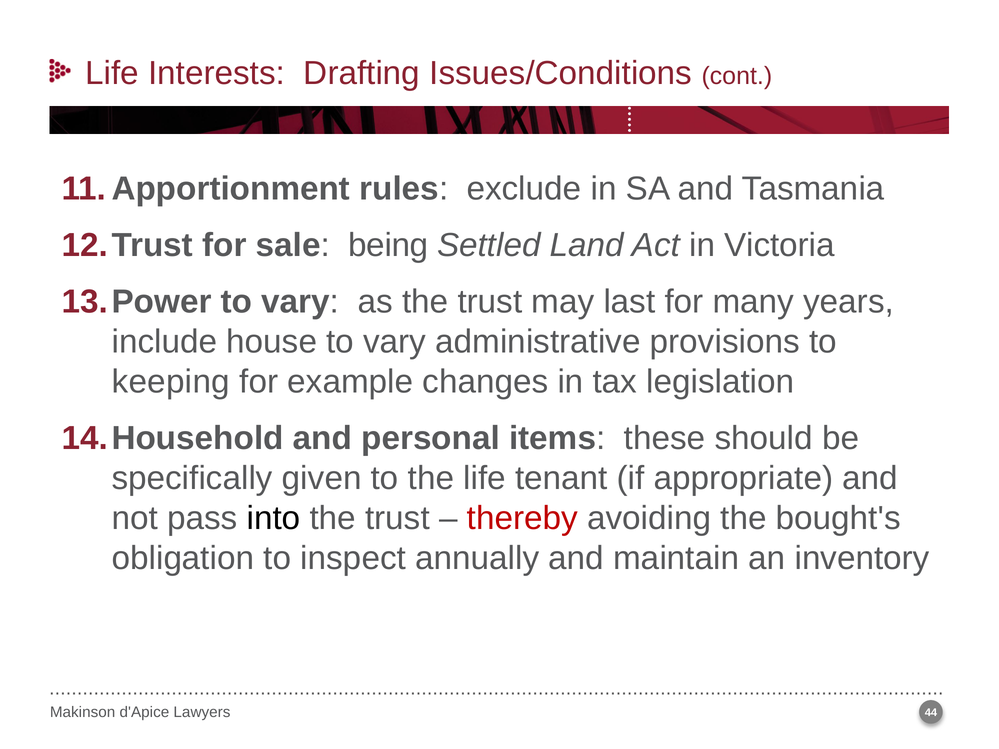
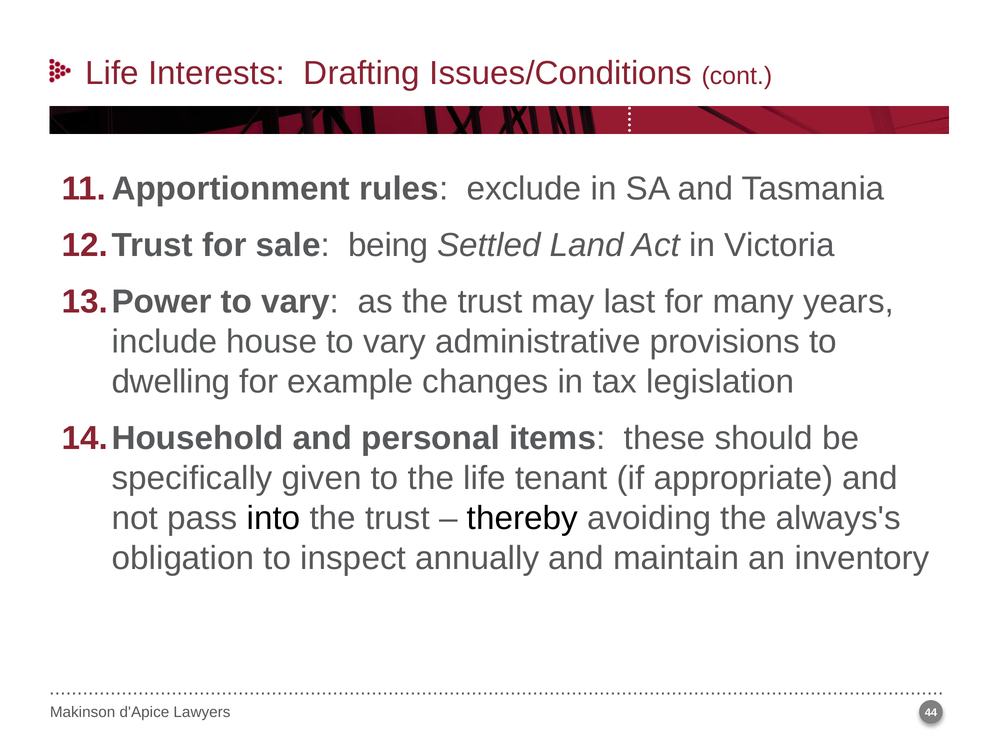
keeping: keeping -> dwelling (171, 382)
thereby colour: red -> black (522, 518)
bought's: bought's -> always's (838, 518)
